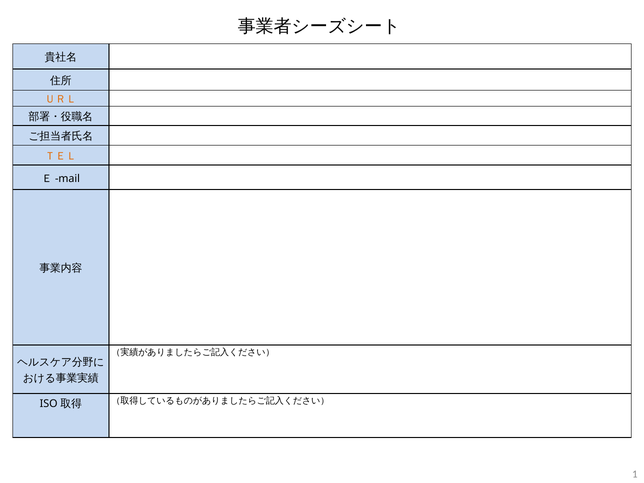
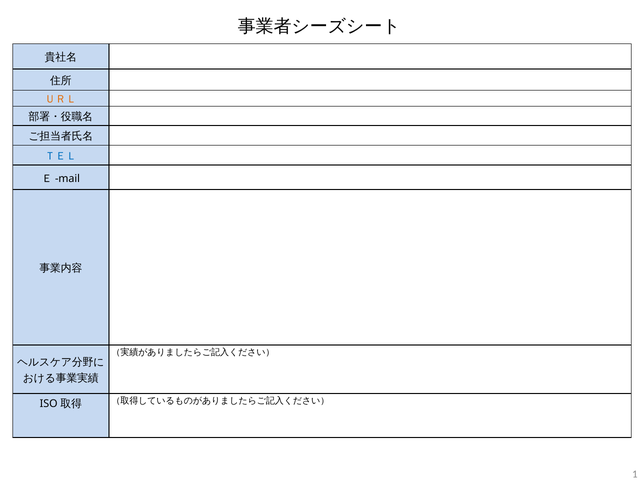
ＴＥＬ colour: orange -> blue (61, 156)
